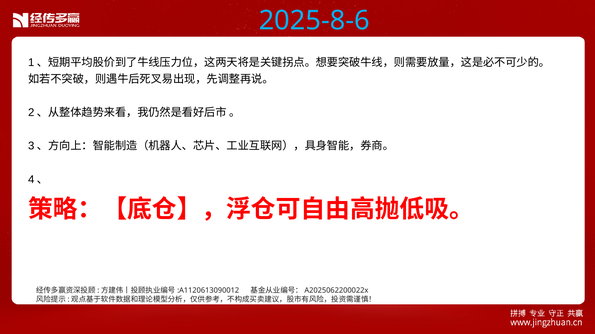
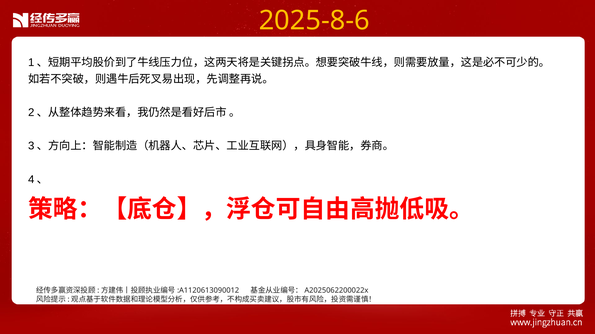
2025-8-6 colour: light blue -> yellow (314, 20)
